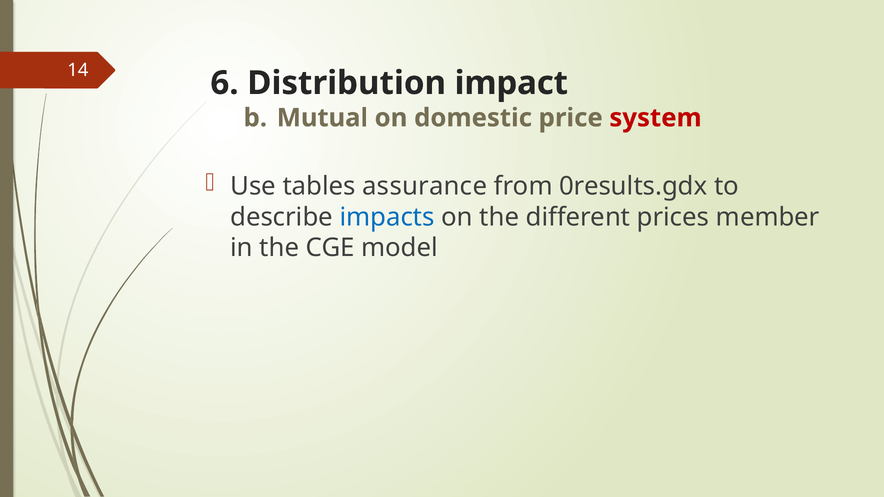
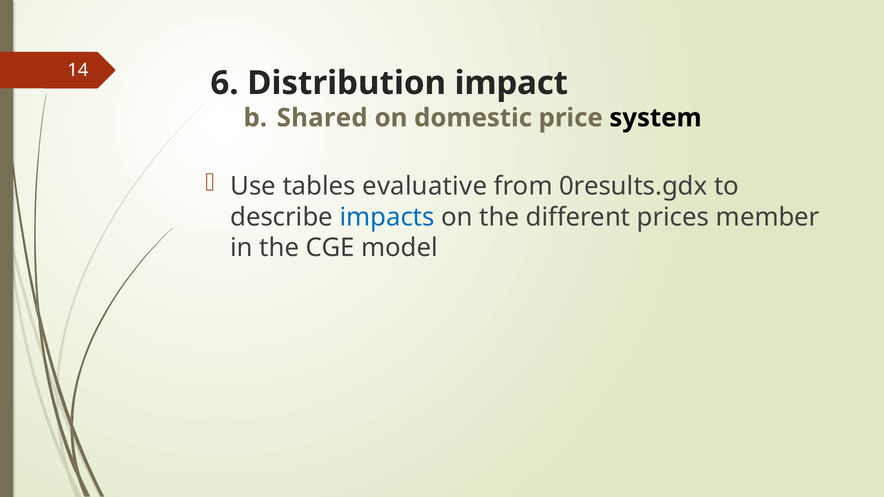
Mutual: Mutual -> Shared (322, 118)
system colour: red -> black (656, 118)
assurance: assurance -> evaluative (425, 186)
